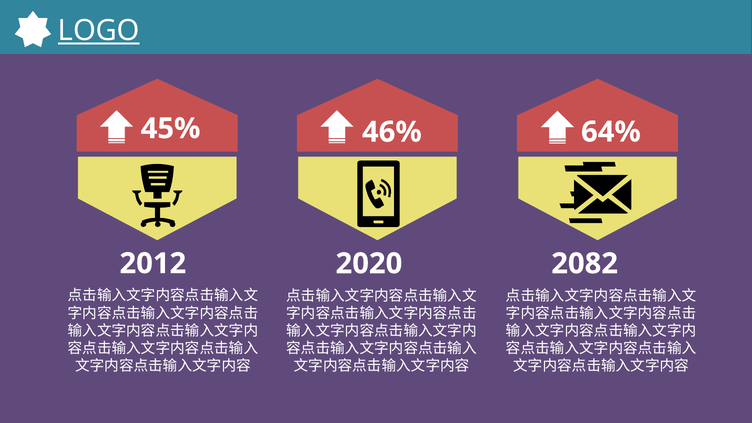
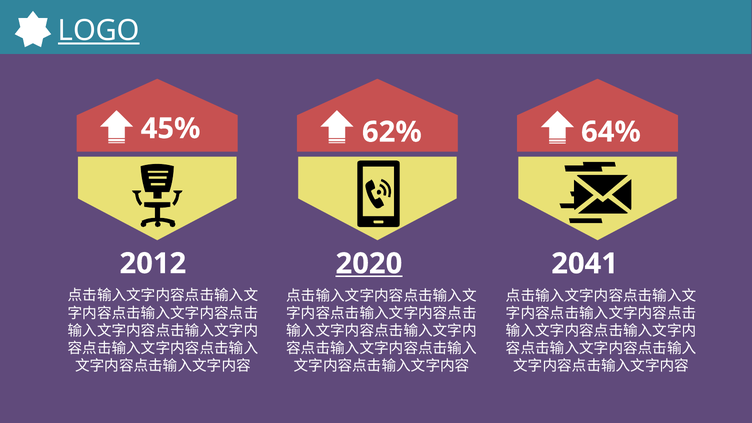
46%: 46% -> 62% (392, 132)
2020 underline: none -> present (369, 264)
2082: 2082 -> 2041 (585, 264)
